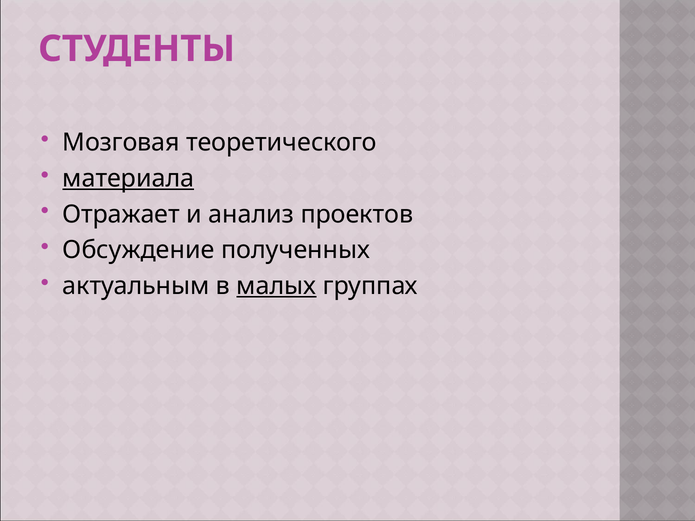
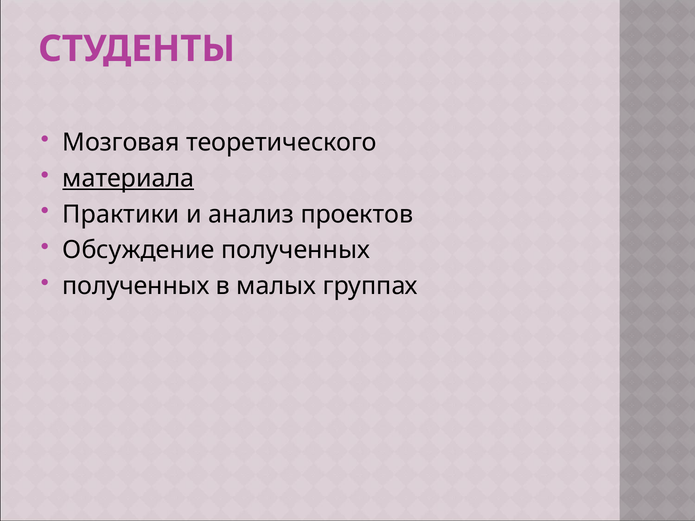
Отражает: Отражает -> Практики (121, 214)
актуальным: актуальным -> полученных (136, 286)
малых underline: present -> none (276, 286)
